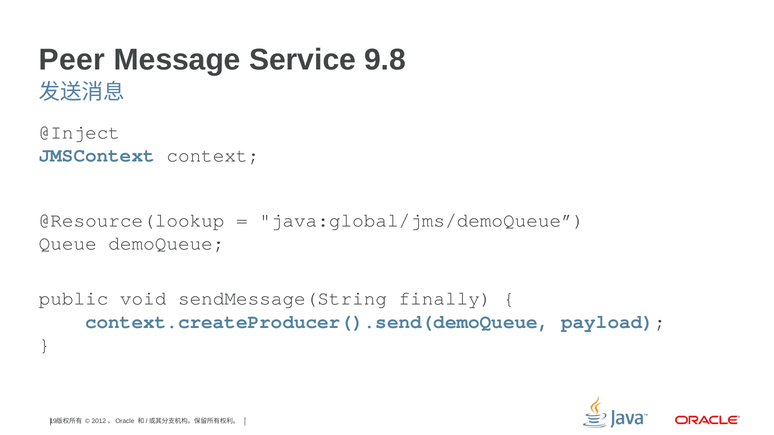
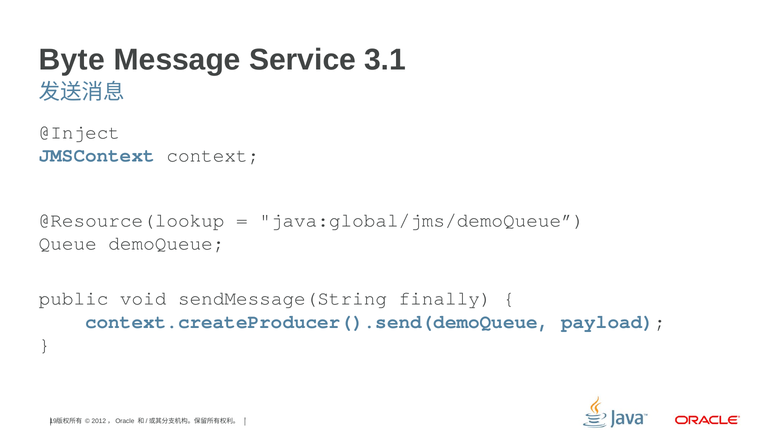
Peer: Peer -> Byte (72, 60)
9.8: 9.8 -> 3.1 (385, 60)
